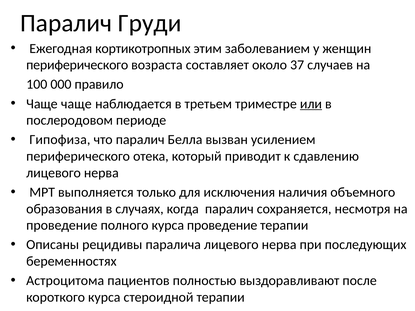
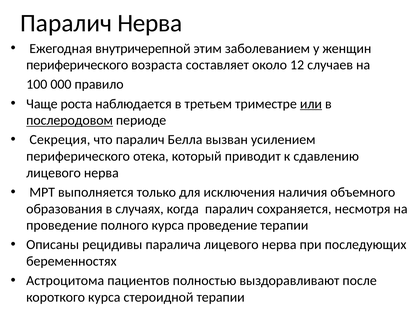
Паралич Груди: Груди -> Нерва (150, 23)
кортикотропных: кортикотропных -> внутричерепной (143, 49)
37: 37 -> 12 (297, 65)
Чаще чаще: чаще -> роста (76, 104)
послеродовом underline: none -> present (70, 120)
Гипофиза: Гипофиза -> Секреция (60, 140)
